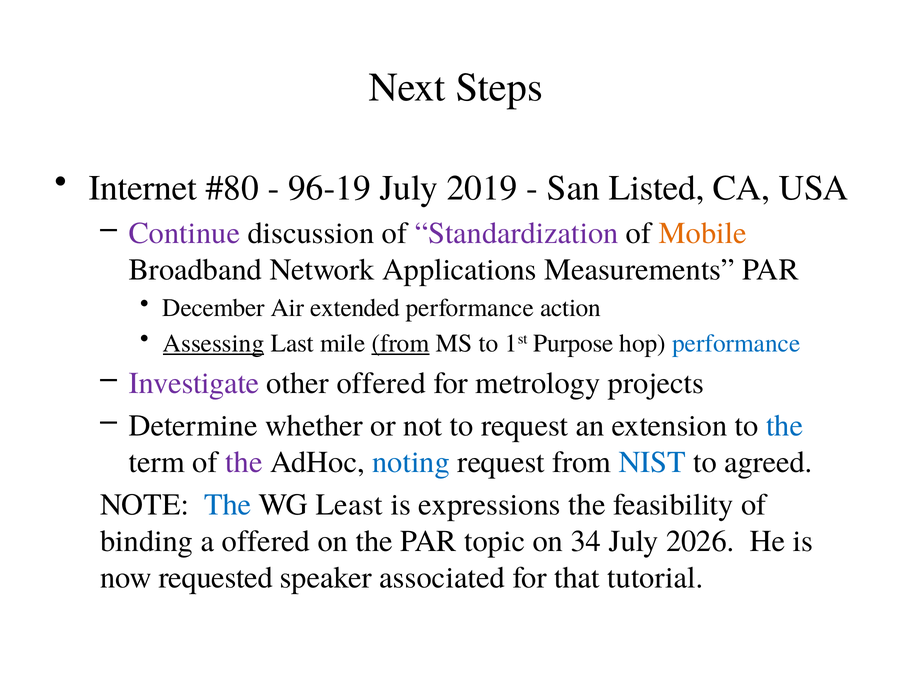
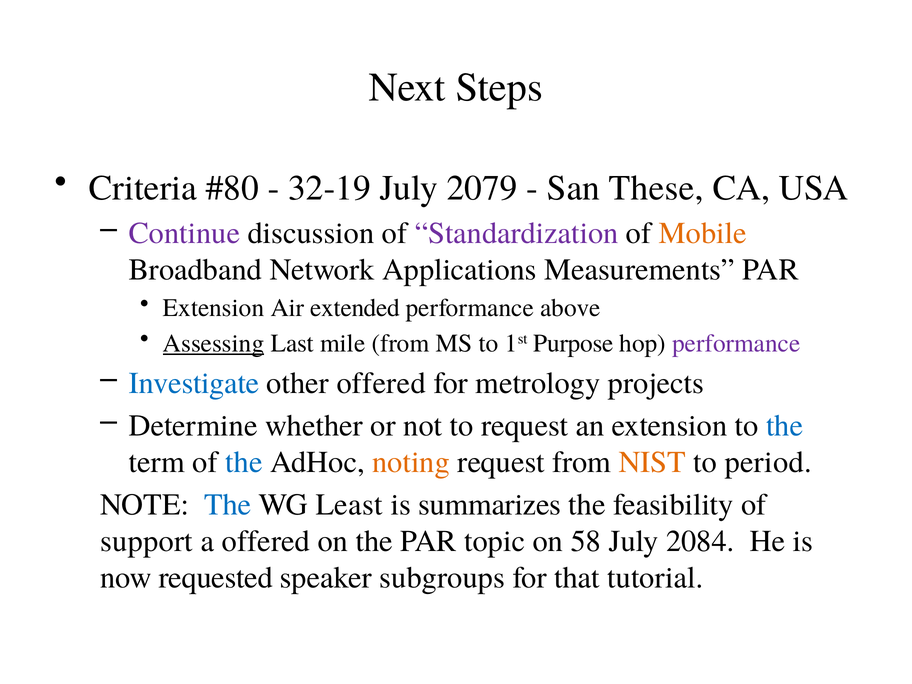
Internet: Internet -> Criteria (143, 188)
96-19: 96-19 -> 32-19 (330, 188)
2019: 2019 -> 2079 (482, 188)
Listed: Listed -> These (656, 188)
December: December -> Extension (214, 308)
action: action -> above (570, 308)
from underline: present -> none (401, 343)
performance colour: blue -> purple (736, 343)
Investigate colour: purple -> blue (194, 383)
the colour: purple -> blue (244, 462)
noting colour: blue -> orange (411, 462)
NIST colour: blue -> orange (652, 462)
agreed: agreed -> period (768, 462)
expressions: expressions -> summarizes (490, 505)
binding: binding -> support (146, 541)
34: 34 -> 58 (586, 541)
2026: 2026 -> 2084 (700, 541)
associated: associated -> subgroups (442, 578)
